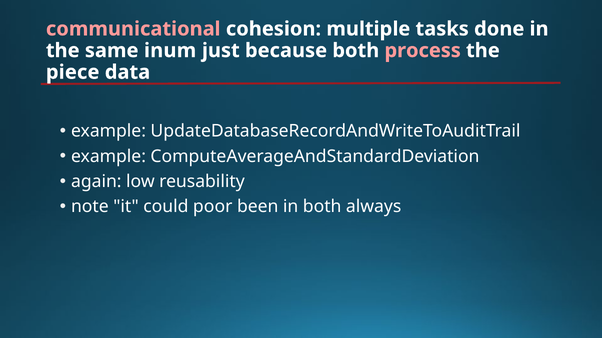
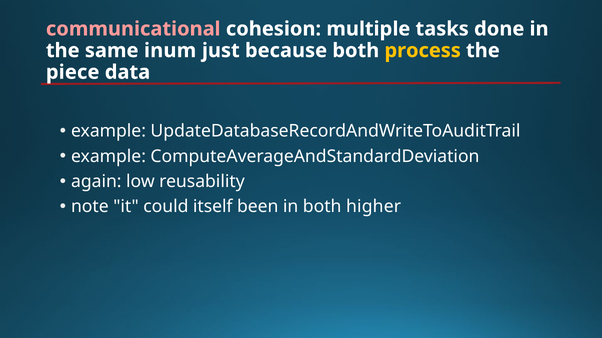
process colour: pink -> yellow (423, 51)
poor: poor -> itself (213, 207)
always: always -> higher (374, 207)
